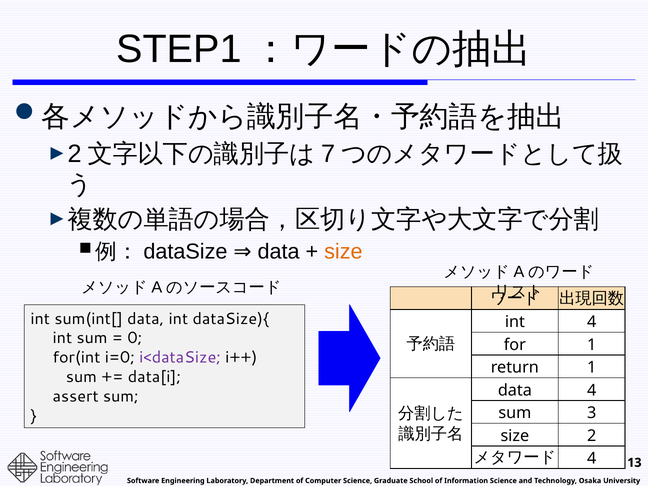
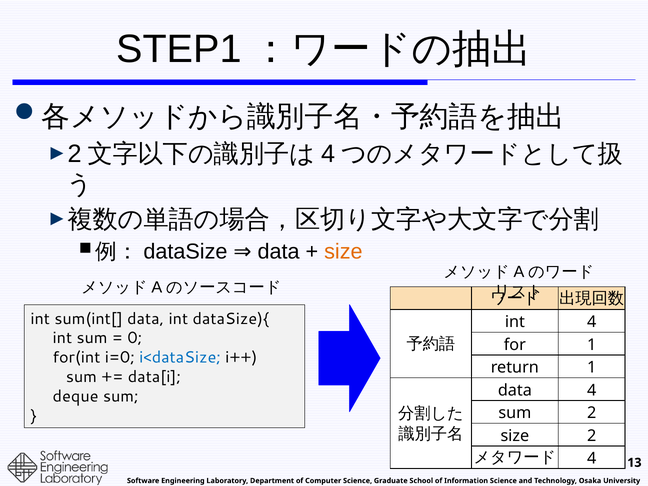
7: 7 -> 4 (328, 154)
i<dataSize colour: purple -> blue (180, 358)
assert: assert -> deque (76, 396)
sum 3: 3 -> 2 (592, 413)
